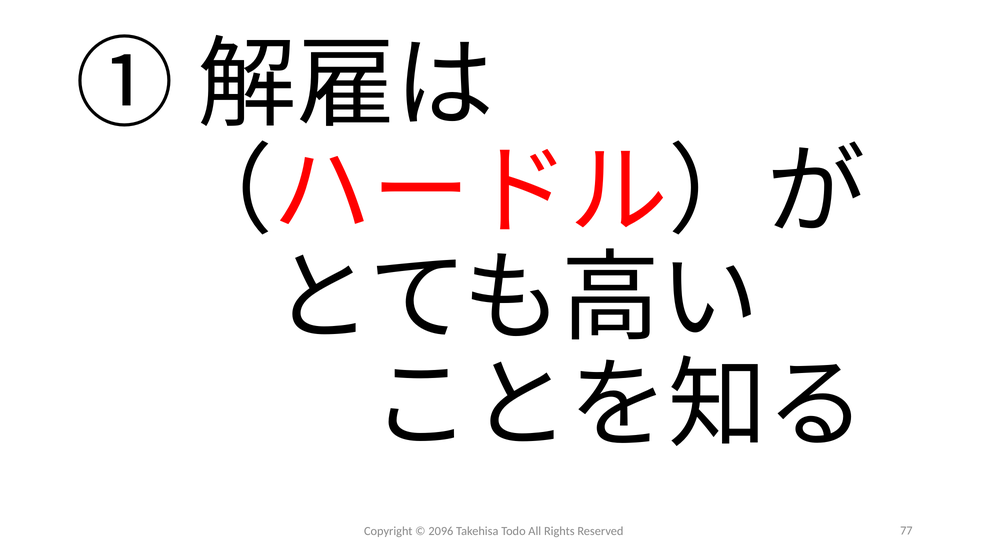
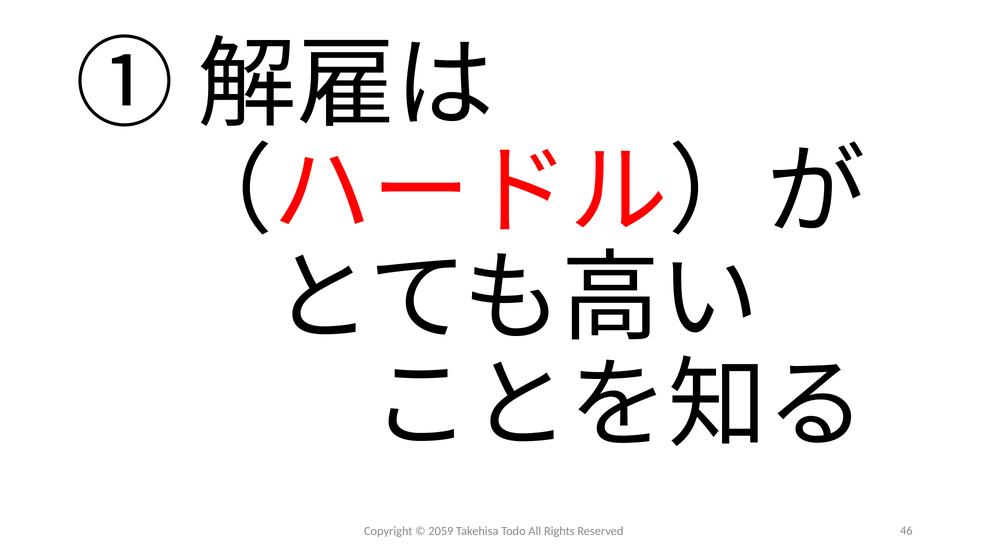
2096: 2096 -> 2059 (441, 531)
77: 77 -> 46 (906, 531)
